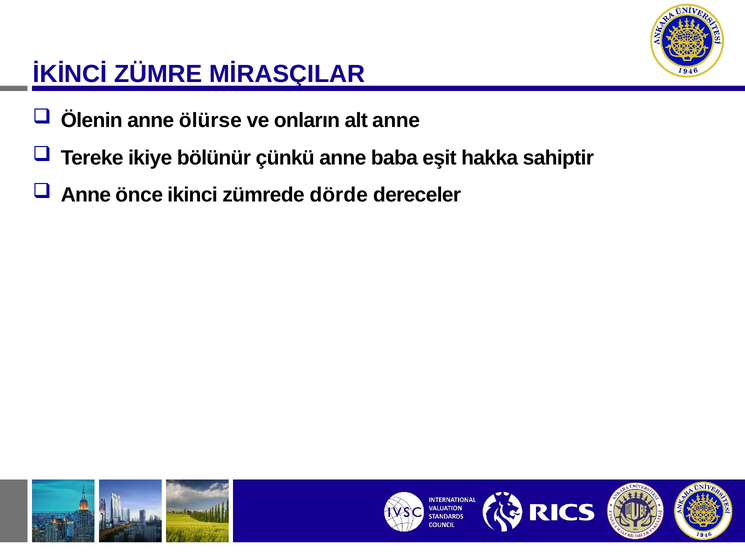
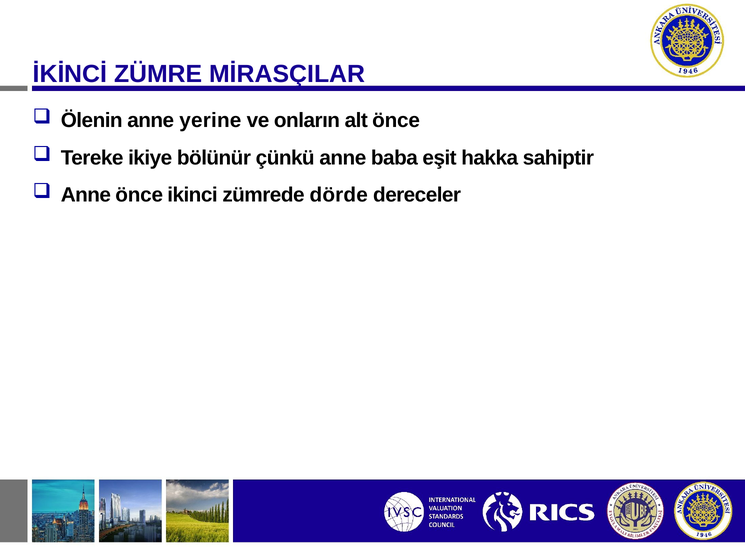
ölürse: ölürse -> yerine (210, 121)
alt anne: anne -> önce (396, 121)
